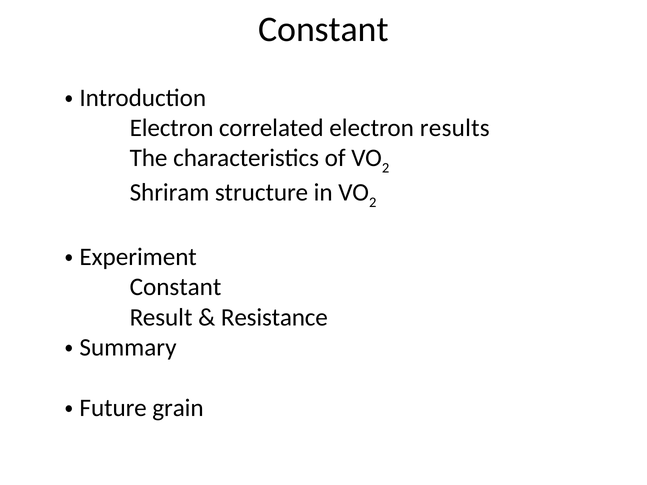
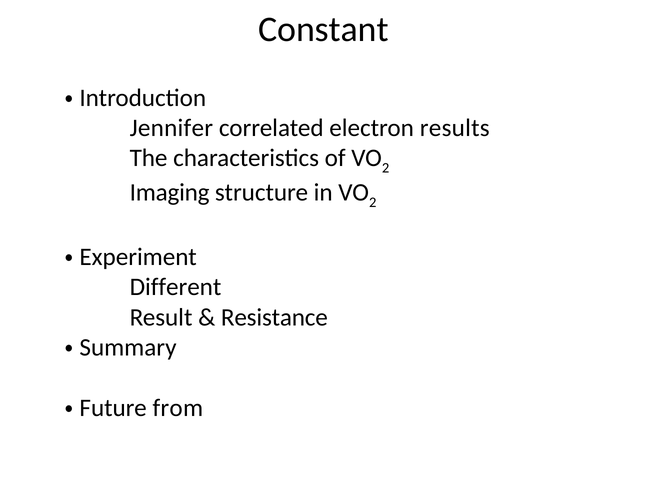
Electron: Electron -> Jennifer (171, 128)
Shriram: Shriram -> Imaging (170, 193)
Constant: Constant -> Different (175, 287)
grain: grain -> from (178, 408)
